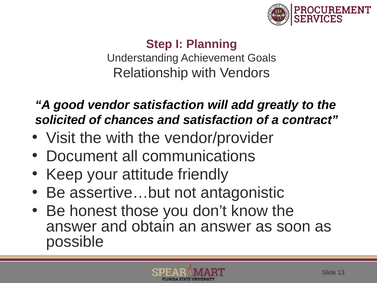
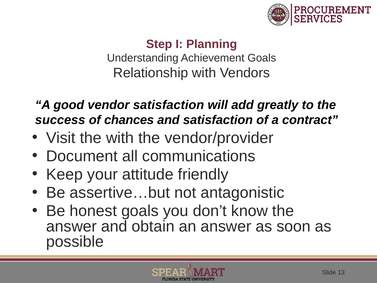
solicited: solicited -> success (60, 120)
honest those: those -> goals (140, 211)
